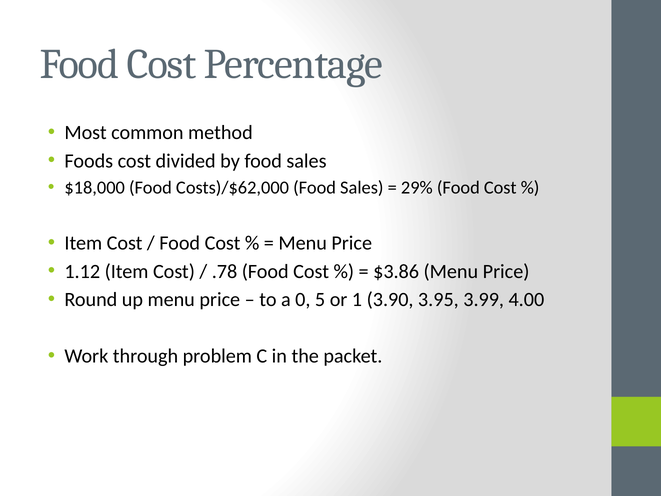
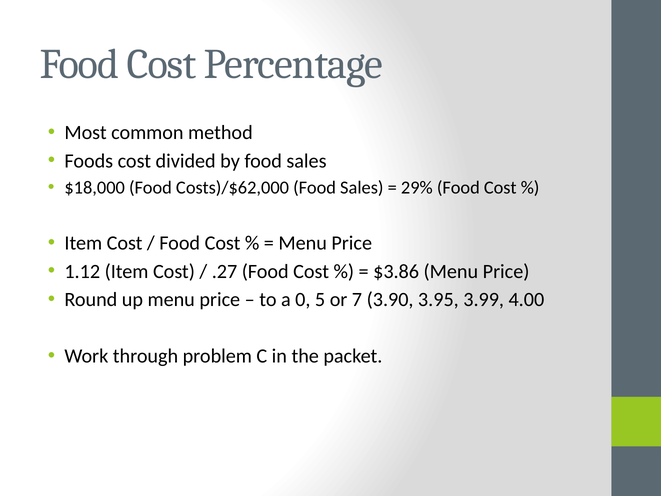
.78: .78 -> .27 (225, 271)
1: 1 -> 7 (357, 300)
